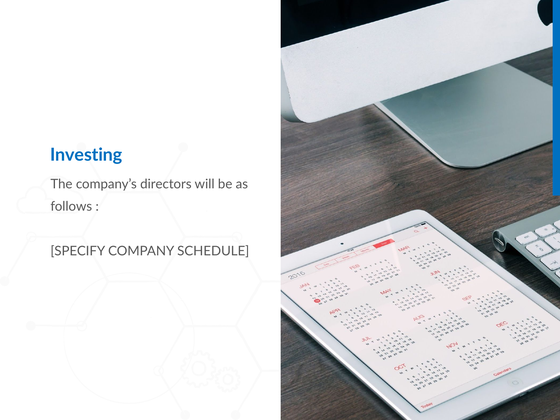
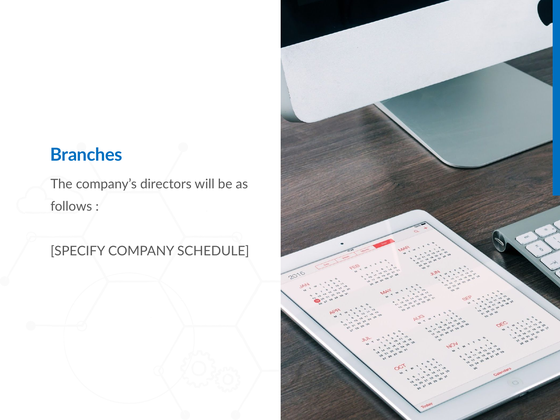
Investing: Investing -> Branches (86, 155)
